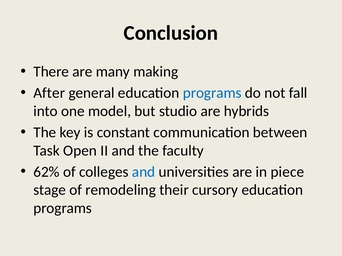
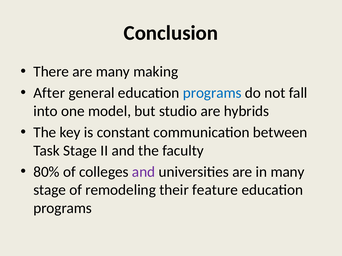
Task Open: Open -> Stage (80, 151)
62%: 62% -> 80% (46, 172)
and colour: blue -> purple (144, 172)
in piece: piece -> many (288, 172)
cursory: cursory -> feature (215, 190)
